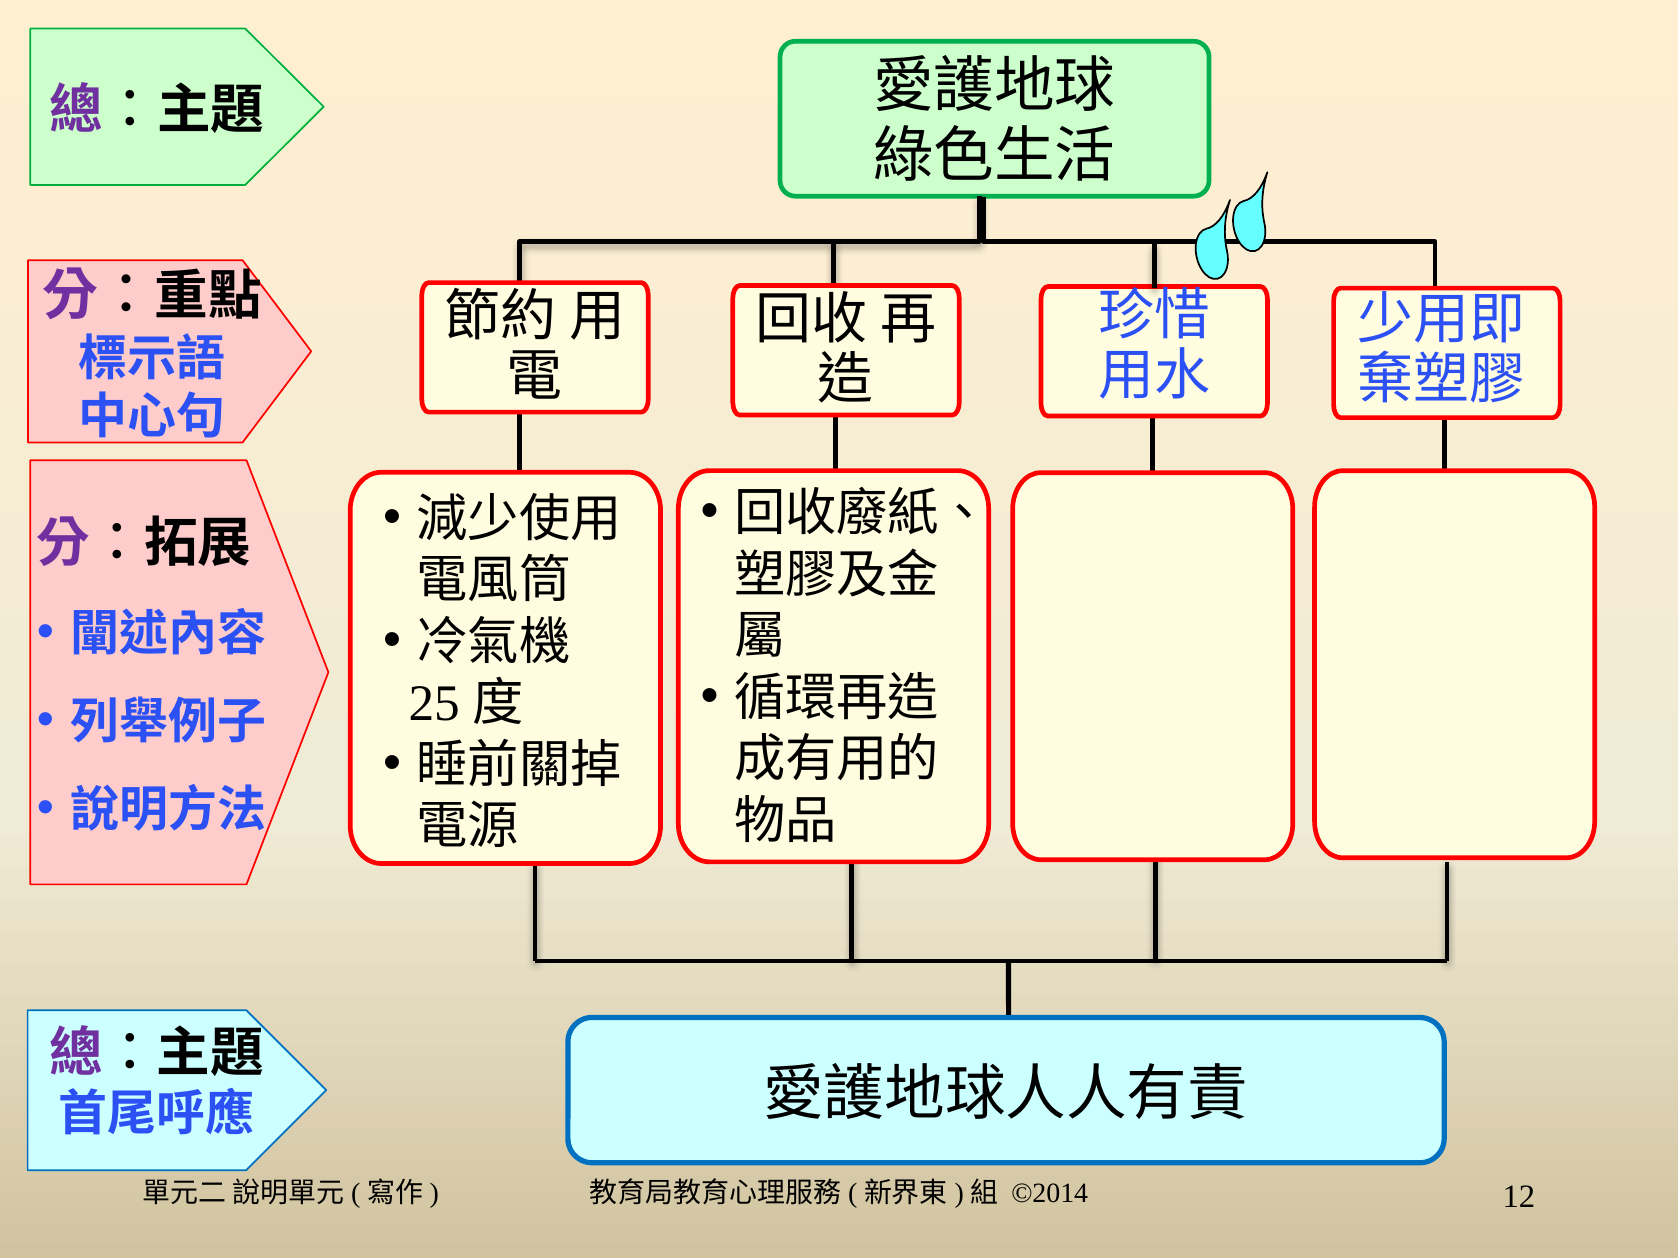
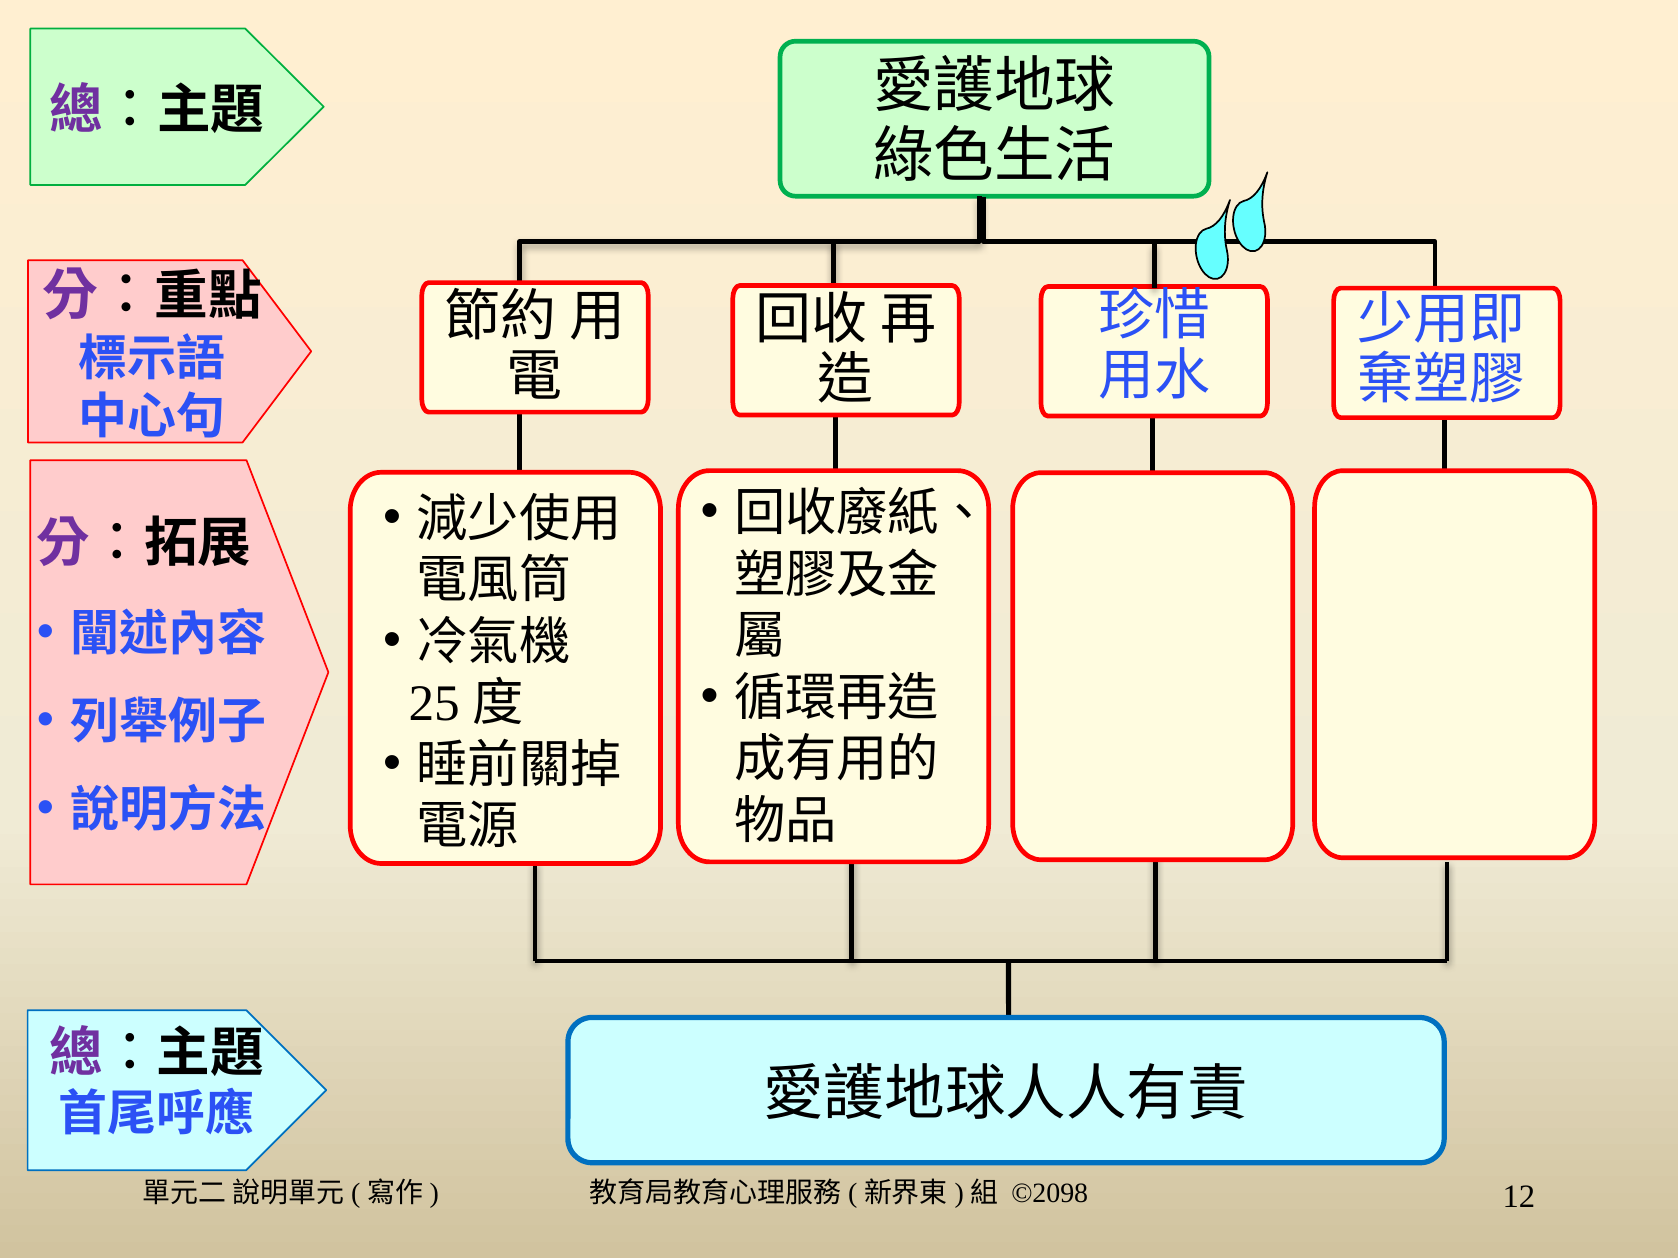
©2014: ©2014 -> ©2098 (1050, 1194)
